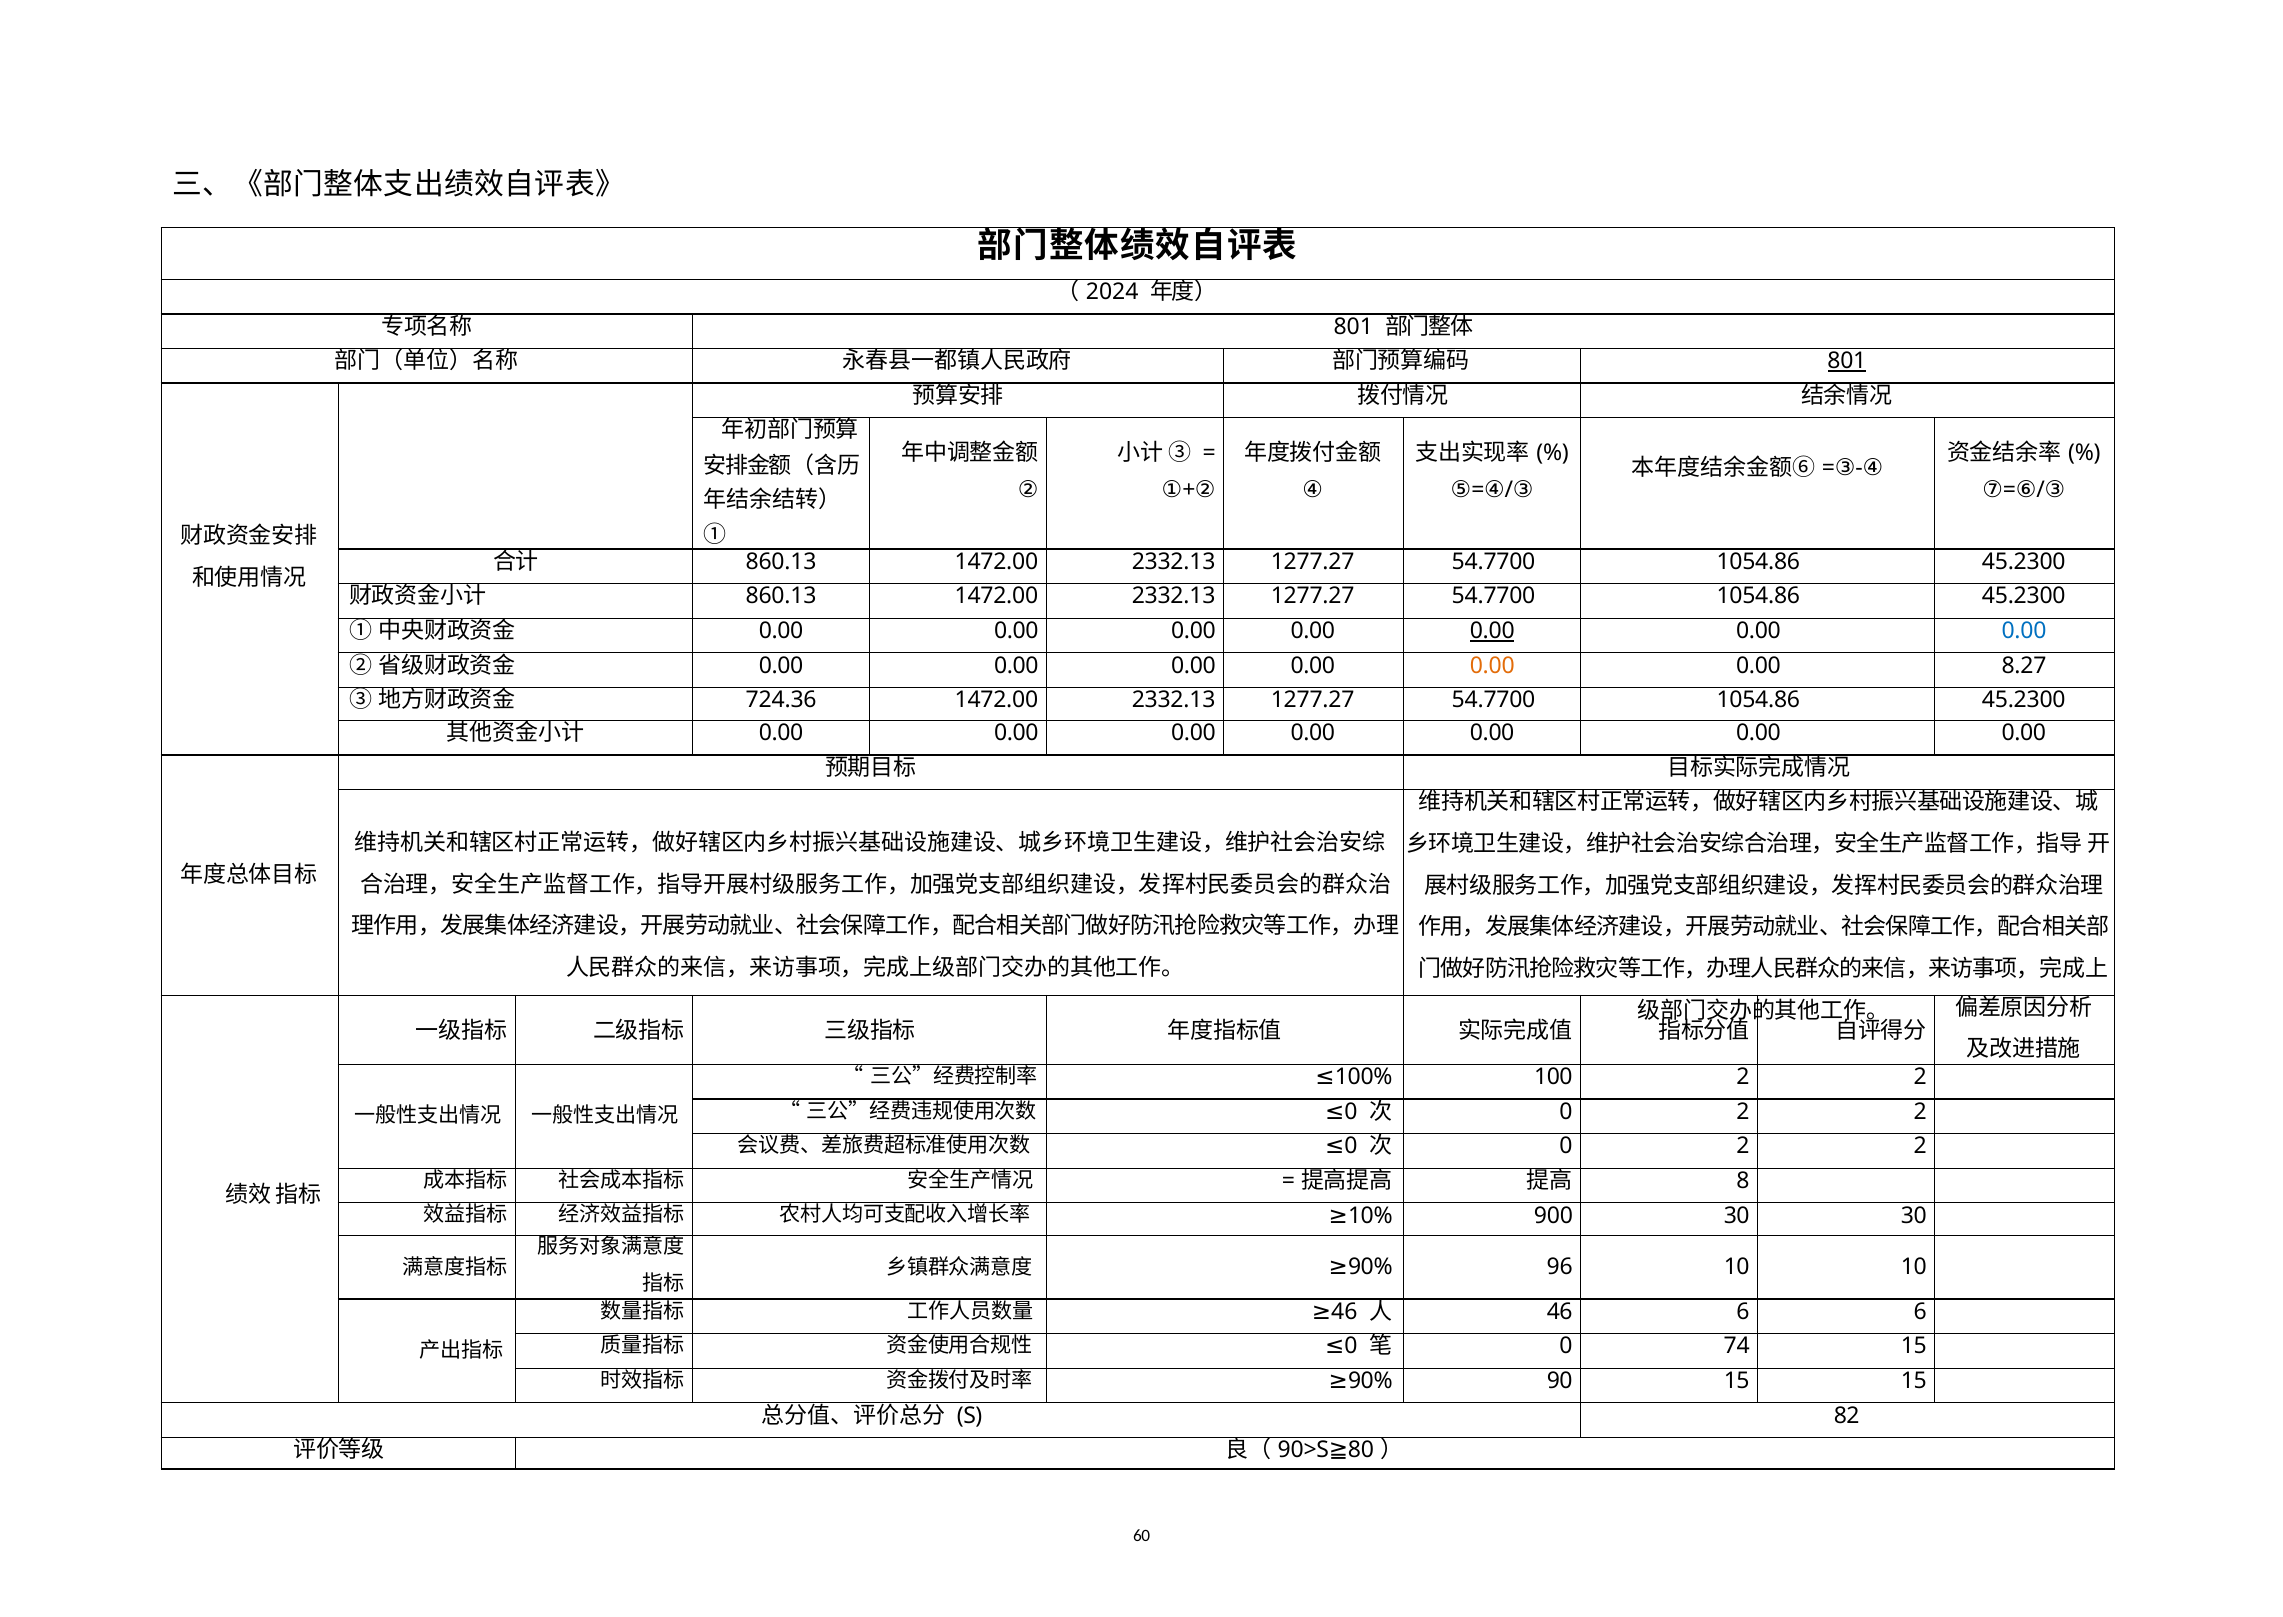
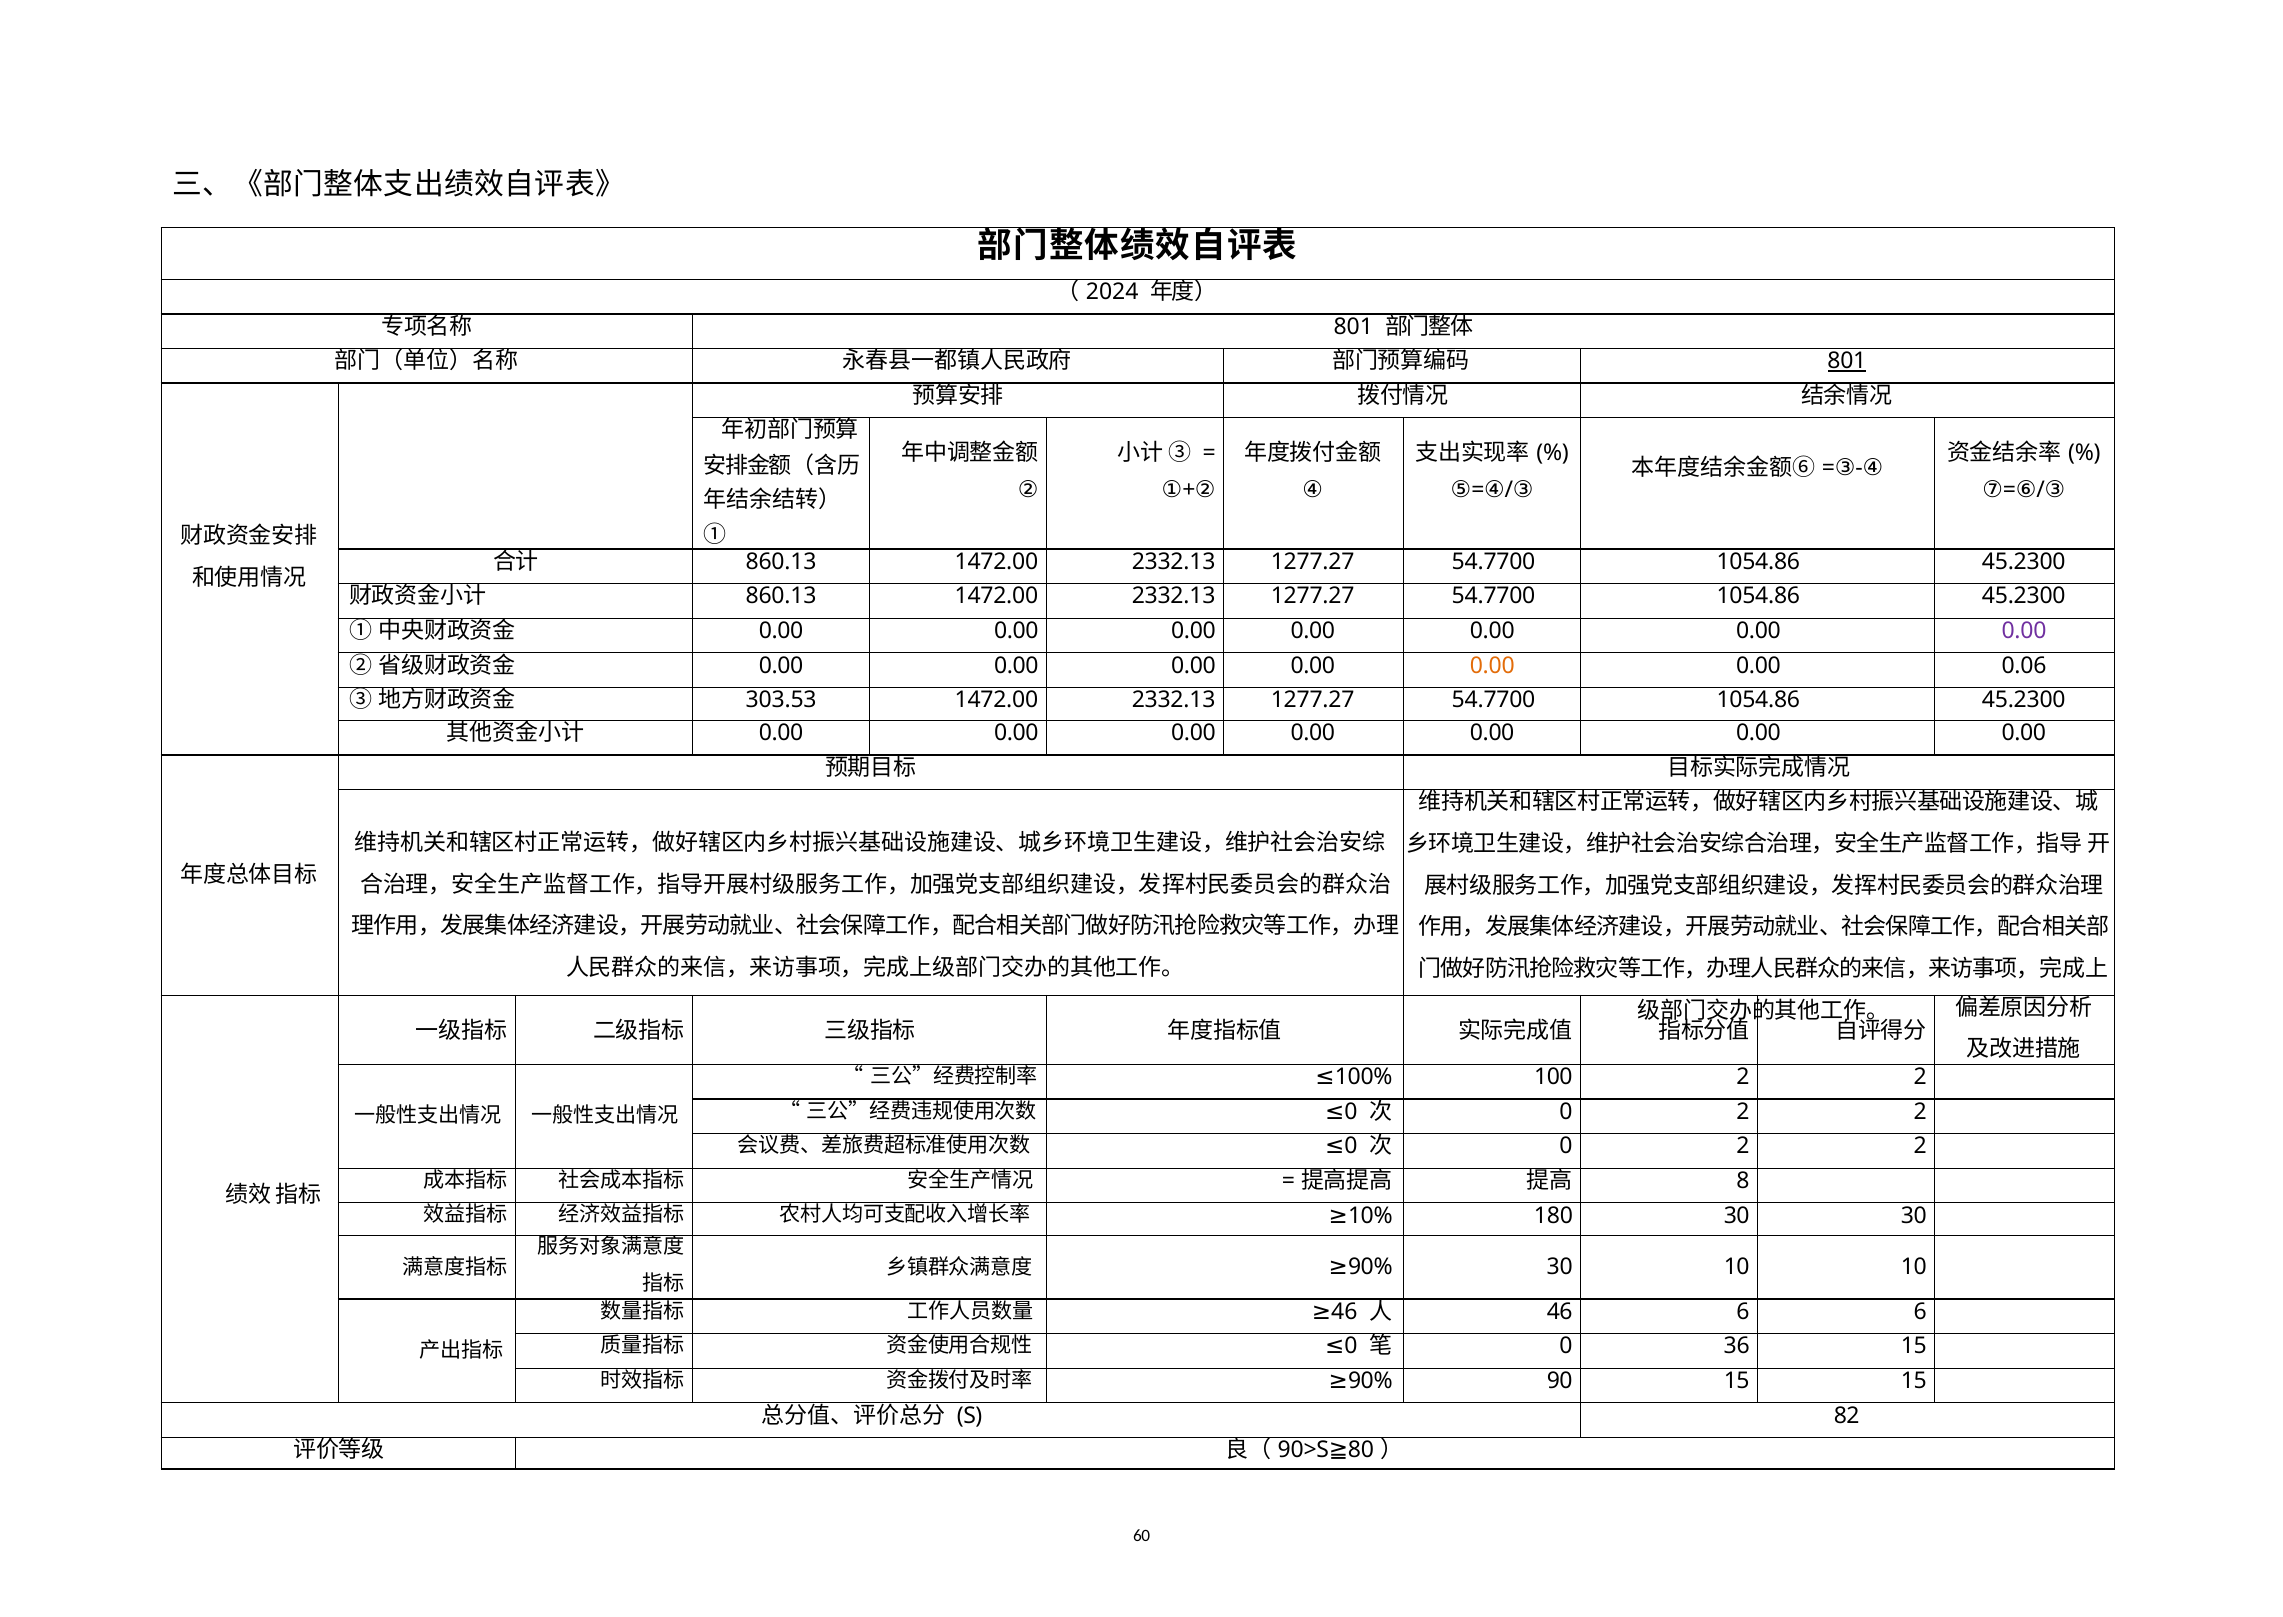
0.00 underline: present -> none (1492, 631)
0.00 colour: blue -> purple (2024, 631)
8.27: 8.27 -> 0.06 (2024, 665)
724.36: 724.36 -> 303.53 (781, 700)
900: 900 -> 180 (1553, 1215)
≥90% 96: 96 -> 30 (1560, 1266)
74: 74 -> 36 (1737, 1346)
